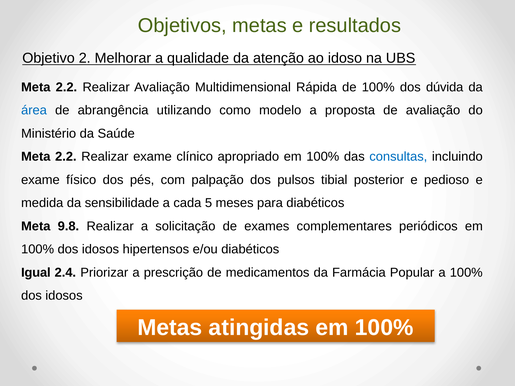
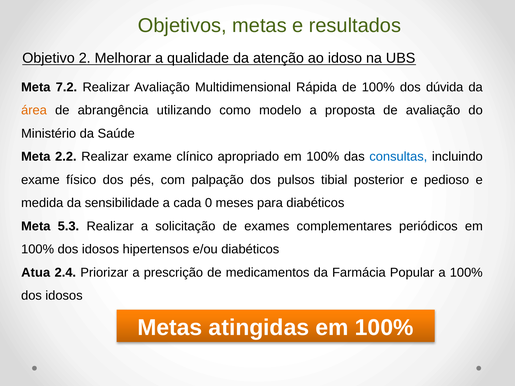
2.2: 2.2 -> 7.2 (66, 87)
área colour: blue -> orange (34, 110)
5: 5 -> 0 (209, 203)
9.8: 9.8 -> 5.3 (68, 226)
Igual: Igual -> Atua (36, 273)
